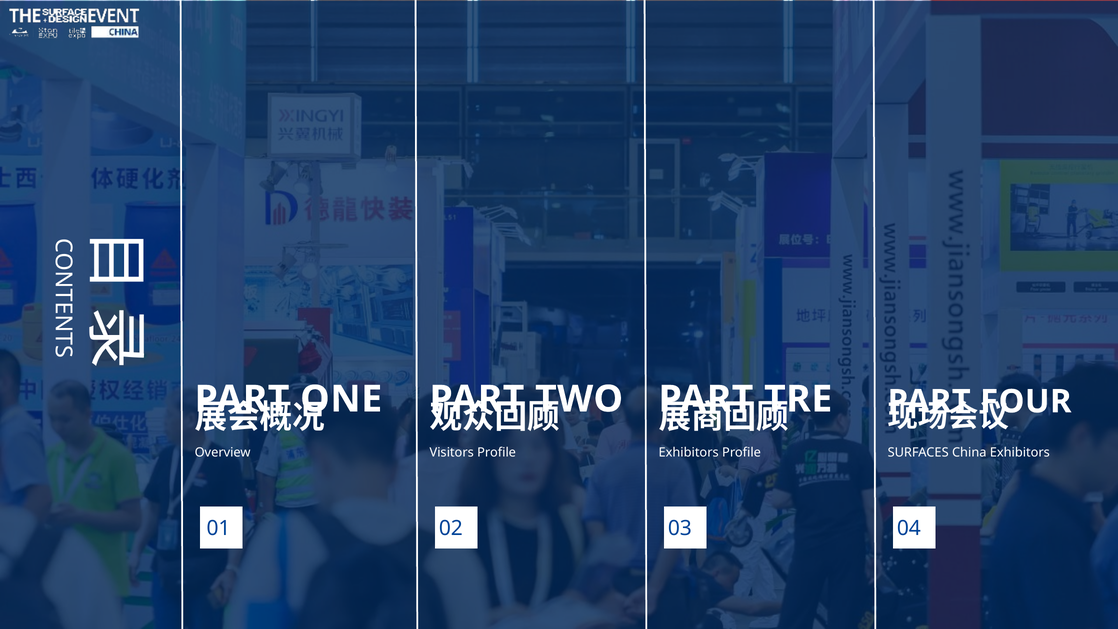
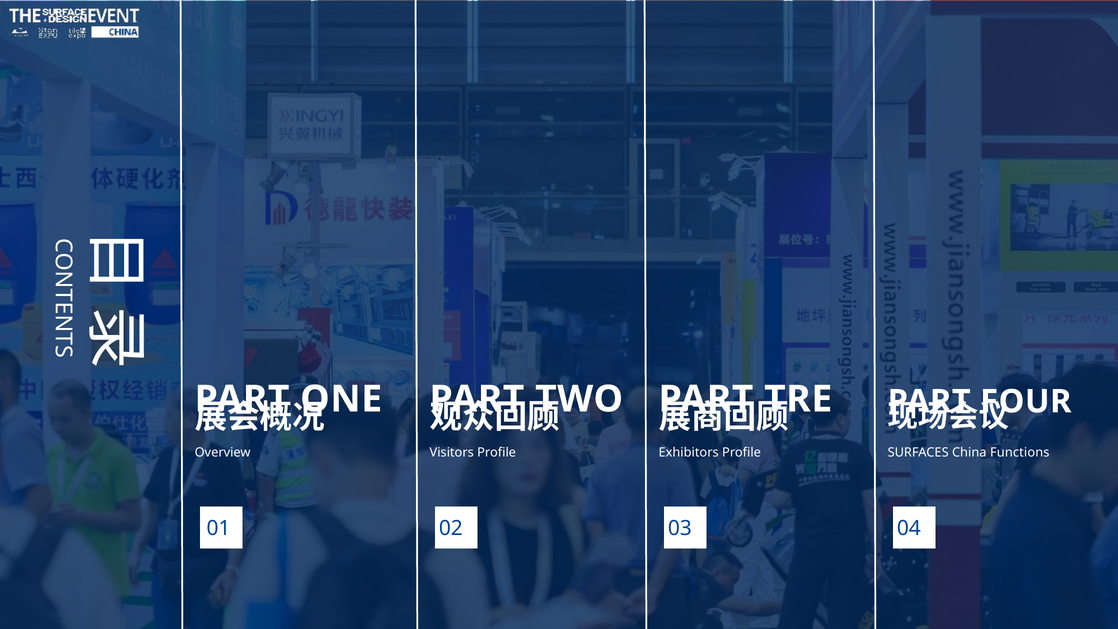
China Exhibitors: Exhibitors -> Functions (1020, 452)
